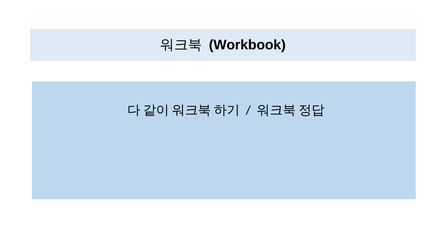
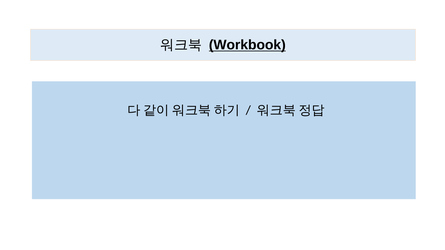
Workbook underline: none -> present (247, 45)
